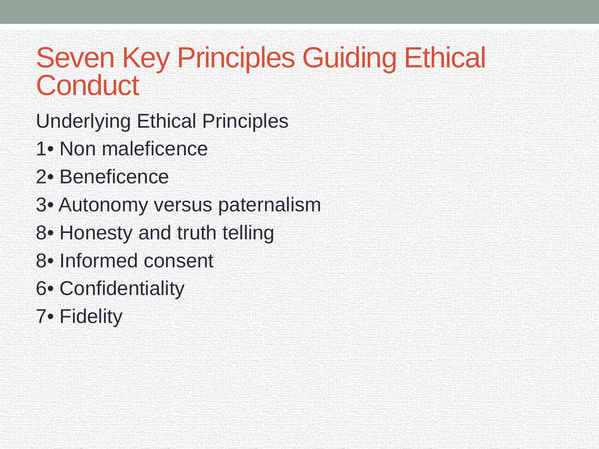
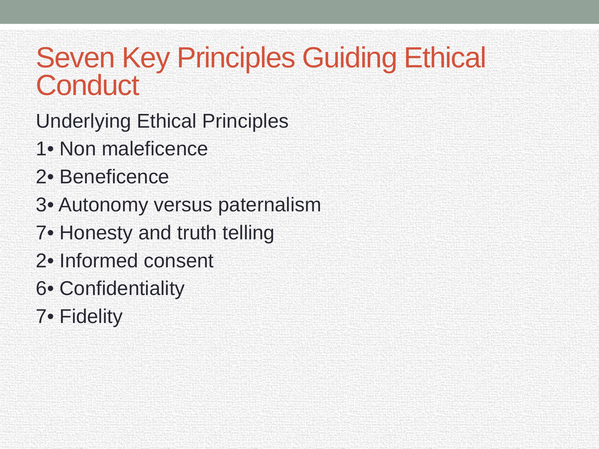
8•: 8• -> 7• (45, 233)
8•: 8• -> 2• (45, 261)
